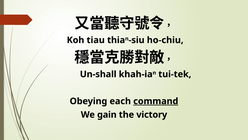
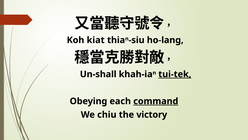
tiau: tiau -> kiat (96, 40)
ho-chiu: ho-chiu -> ho-lang (165, 40)
tui-tek underline: none -> present (175, 74)
gain: gain -> chiu (107, 114)
